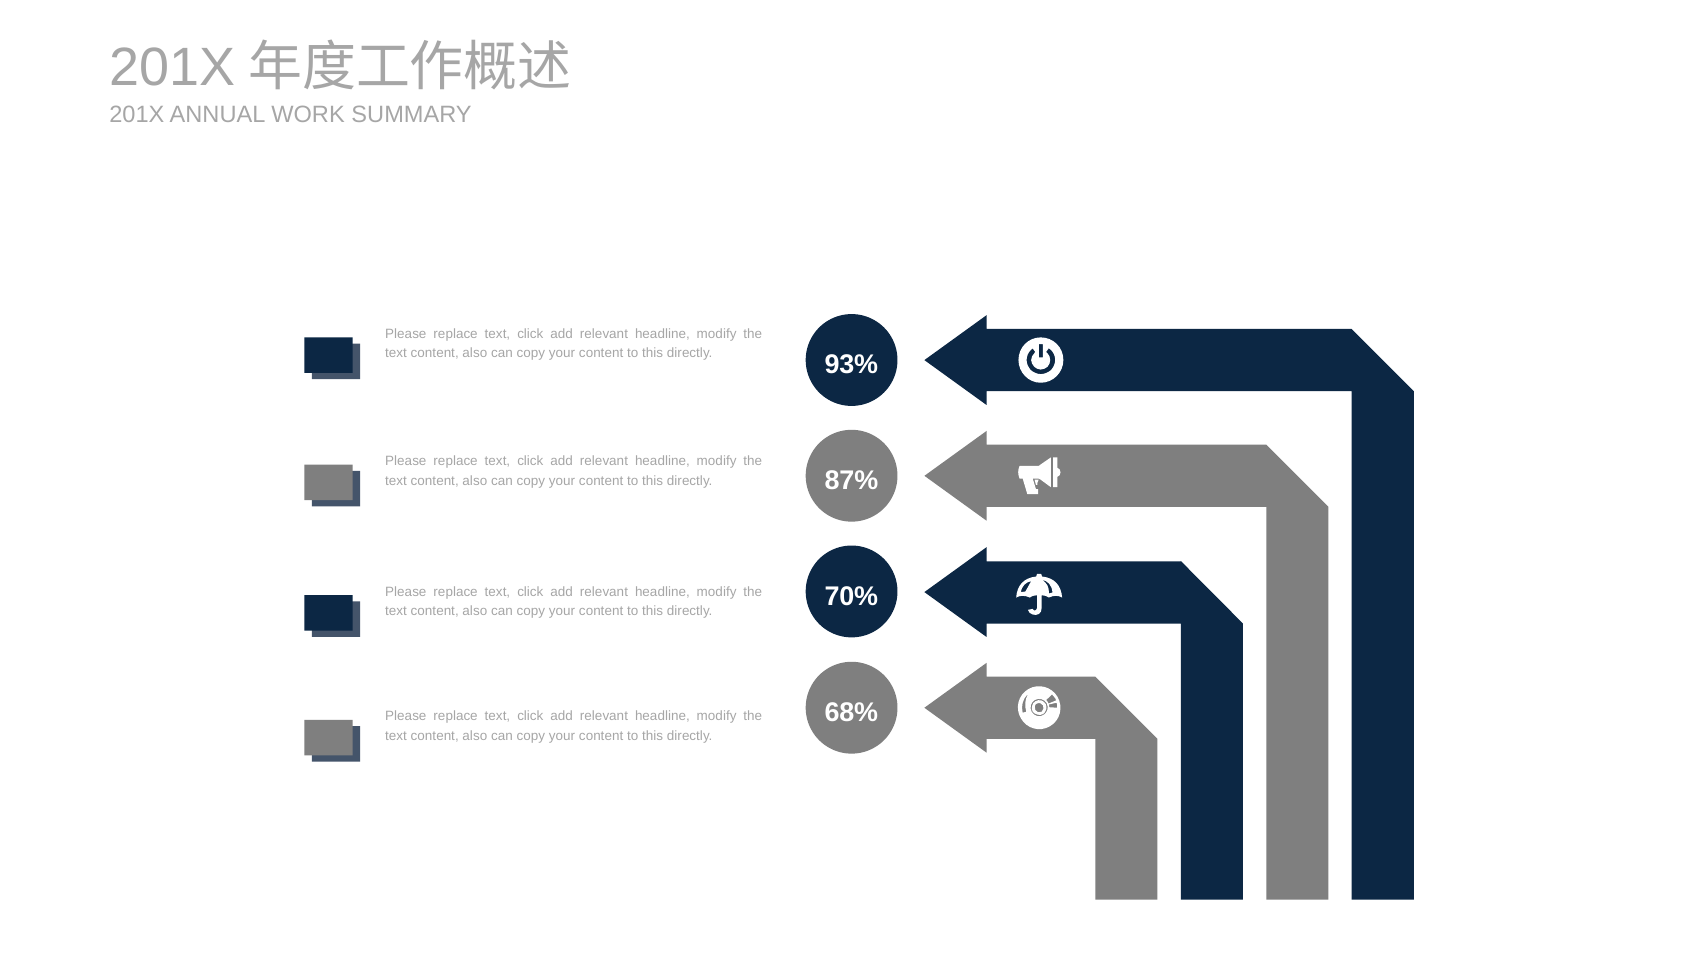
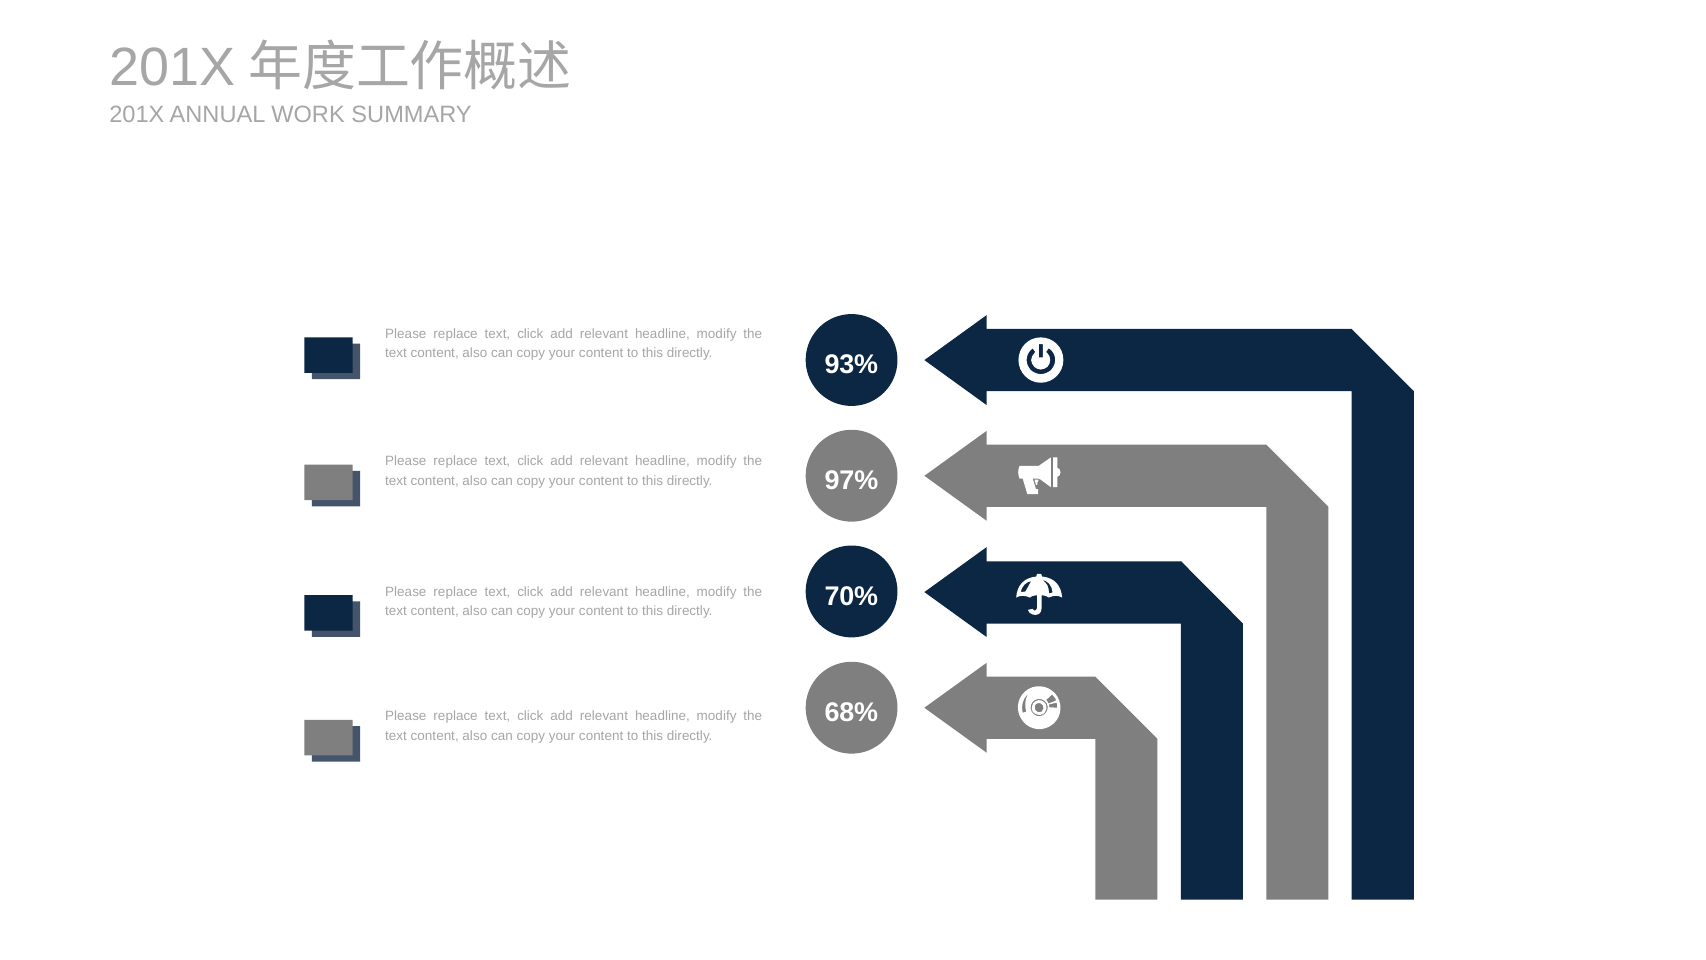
87%: 87% -> 97% (851, 480)
